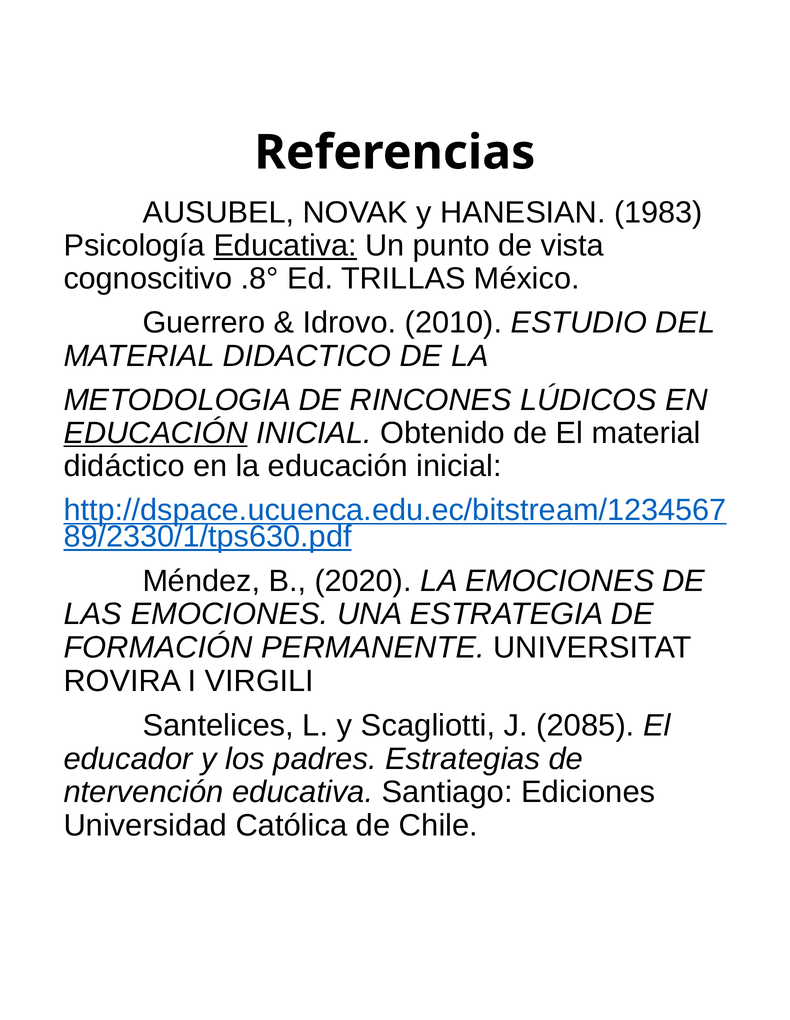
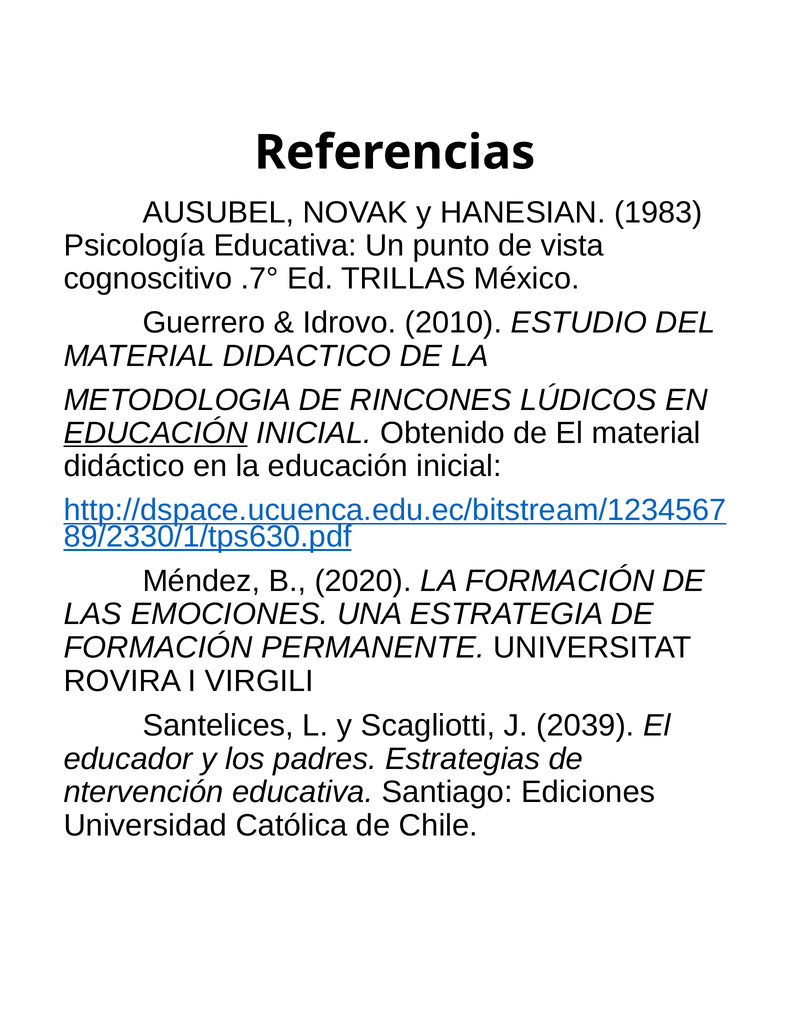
Educativa underline: present -> none (285, 246)
.8°: .8° -> .7° (260, 279)
LA EMOCIONES: EMOCIONES -> FORMACIÓN (560, 581)
2085: 2085 -> 2039 (585, 726)
